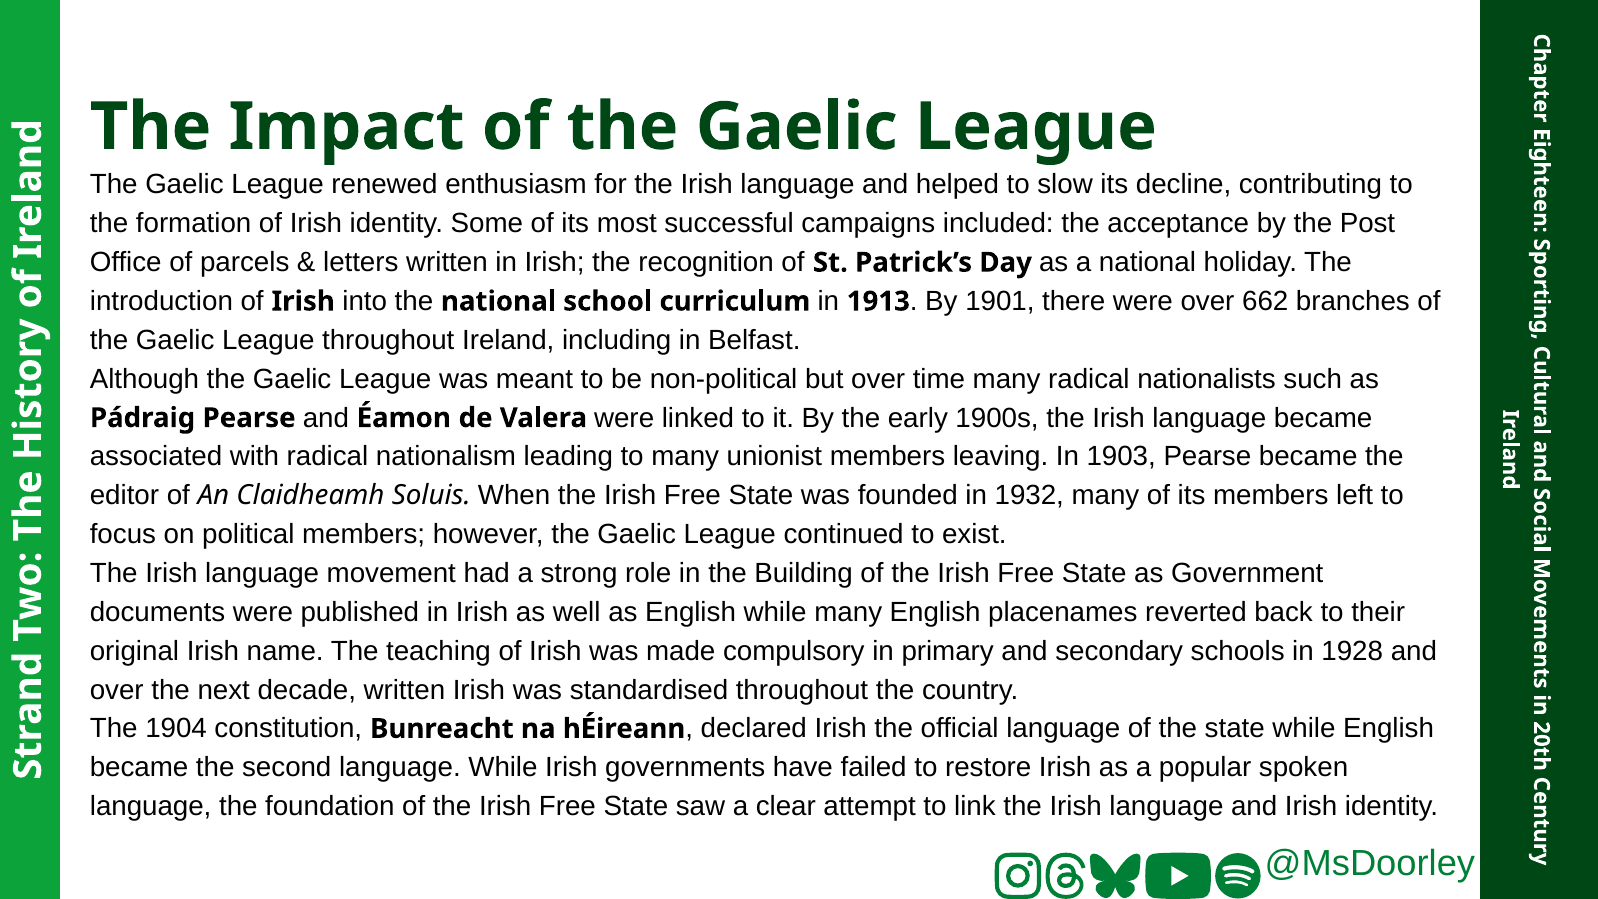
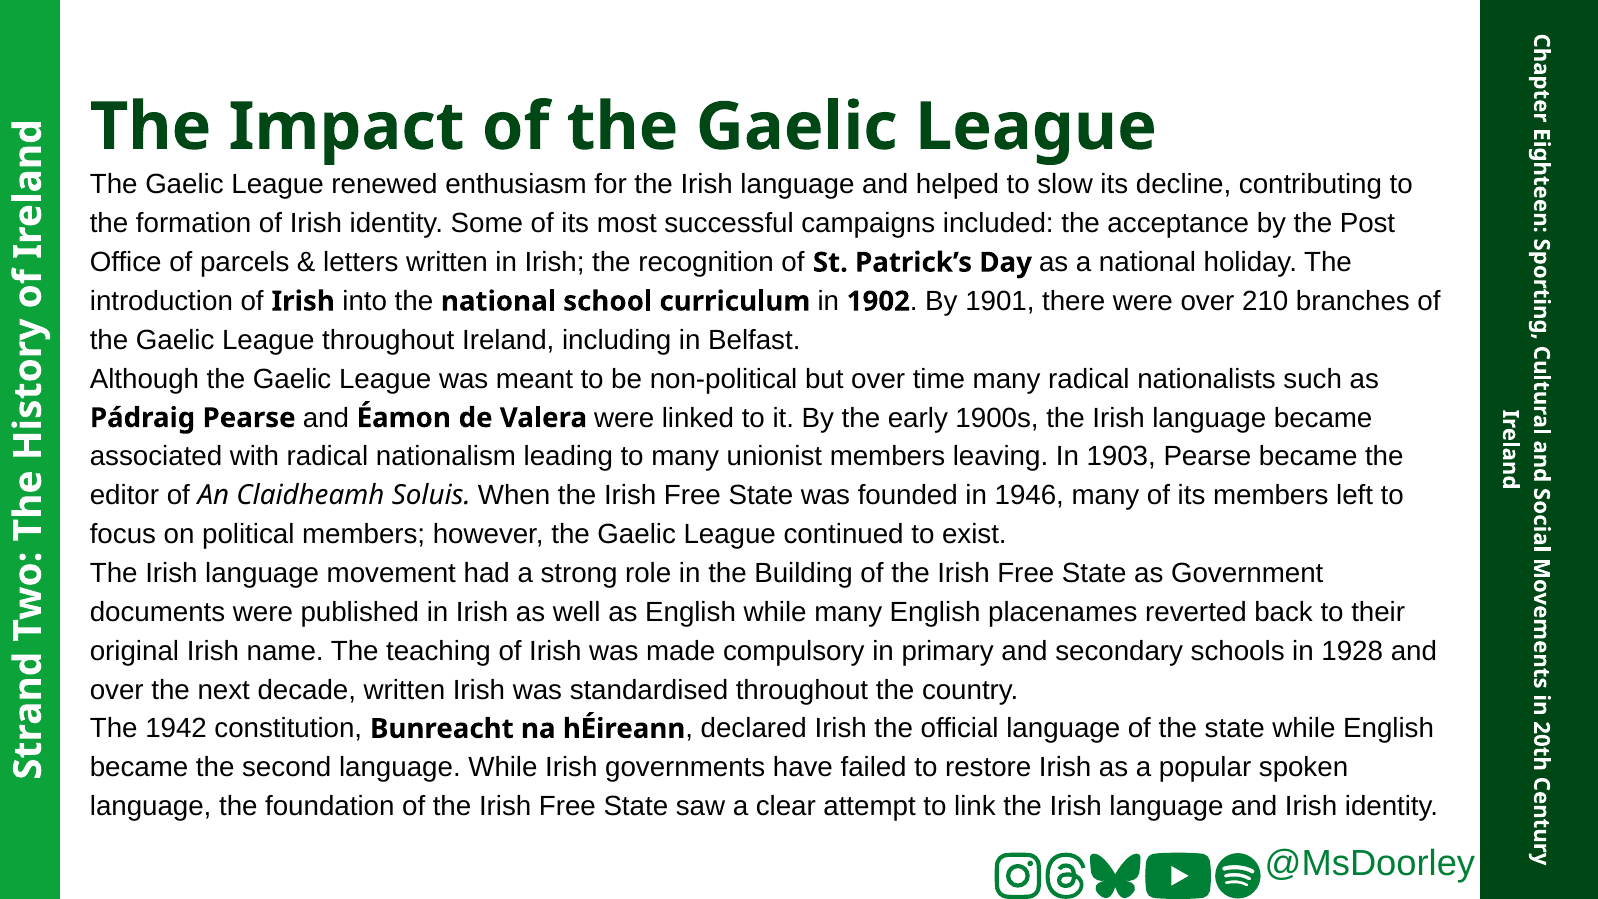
1913: 1913 -> 1902 (878, 301)
662: 662 -> 210 (1265, 301)
1932: 1932 -> 1946 (1029, 496)
1904: 1904 -> 1942 (176, 729)
